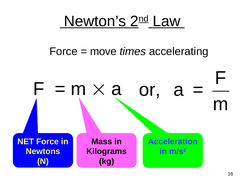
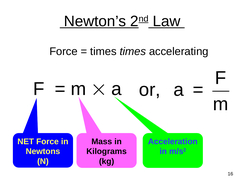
move: move -> times (103, 51)
